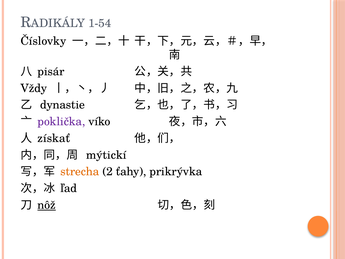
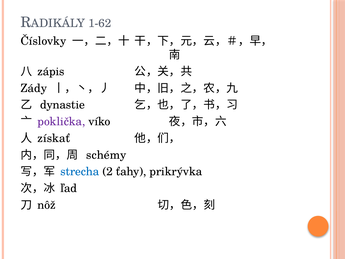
1-54: 1-54 -> 1-62 (100, 23)
pisár: pisár -> zápis (51, 71)
Vždy: Vždy -> Zády (34, 88)
mýtickí: mýtickí -> schémy (106, 155)
strecha colour: orange -> blue (80, 172)
nôž underline: present -> none (47, 205)
